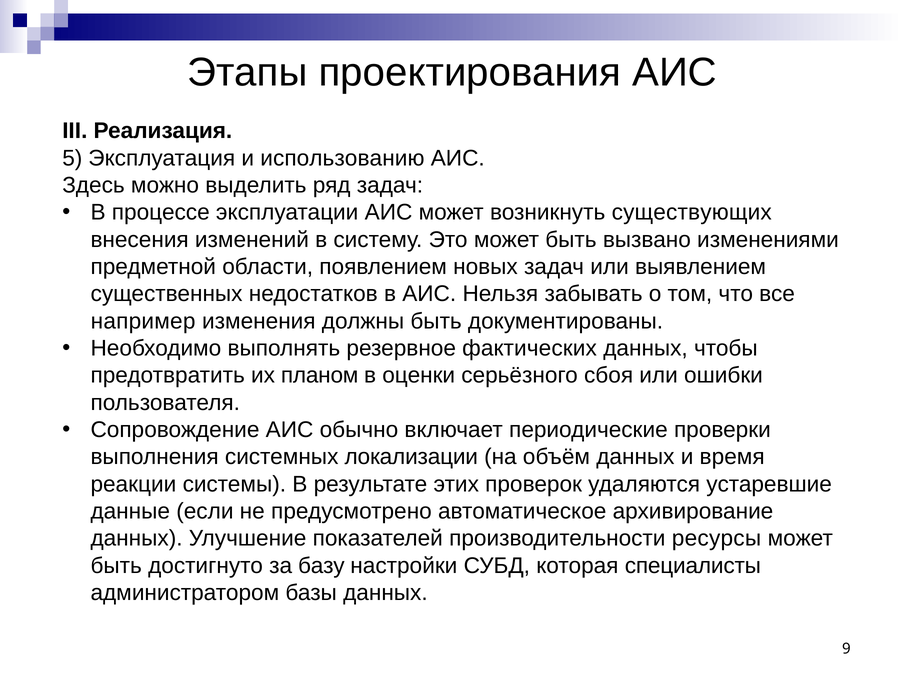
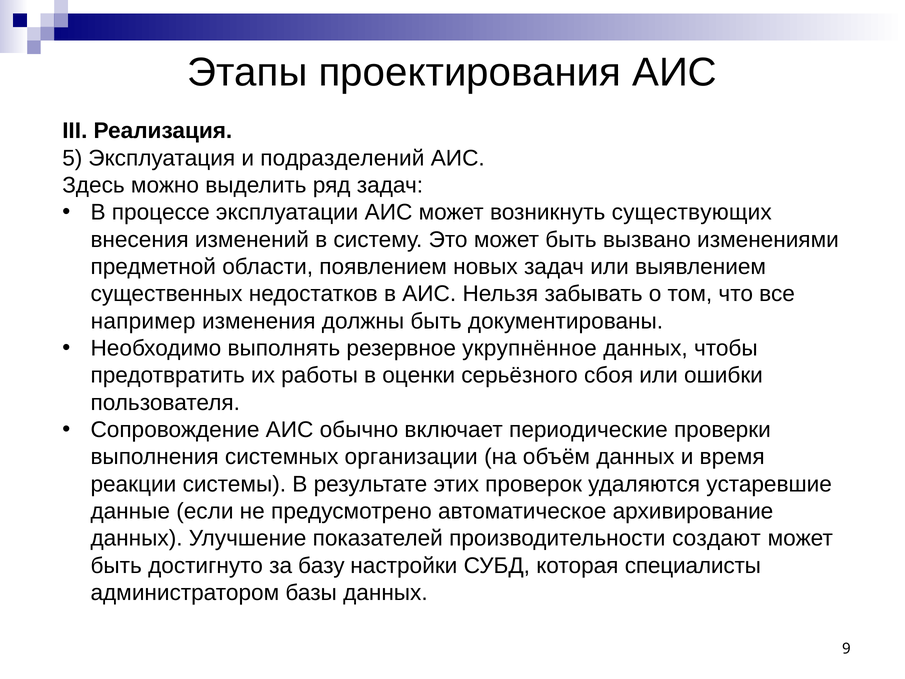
использованию: использованию -> подразделений (342, 158)
фактических: фактических -> укрупнённое (530, 348)
планом: планом -> работы (320, 375)
локализации: локализации -> организации (411, 457)
ресурсы: ресурсы -> создают (716, 538)
